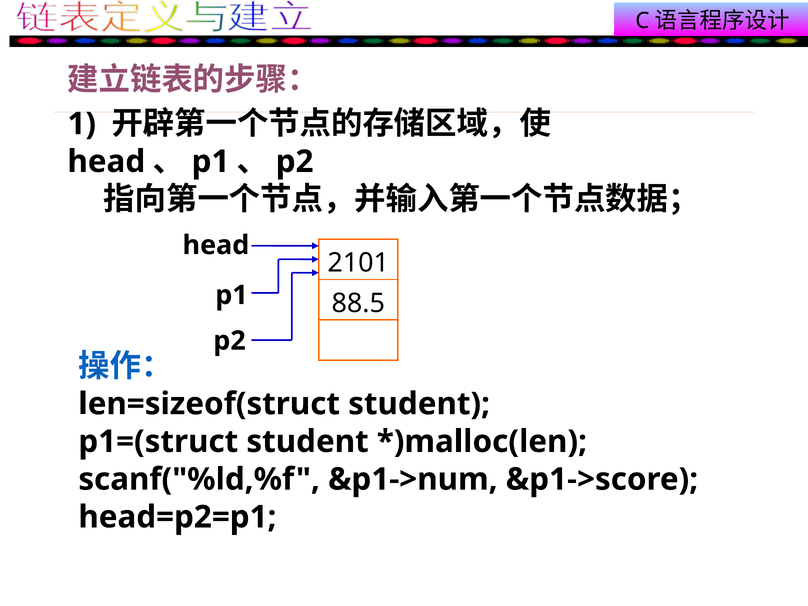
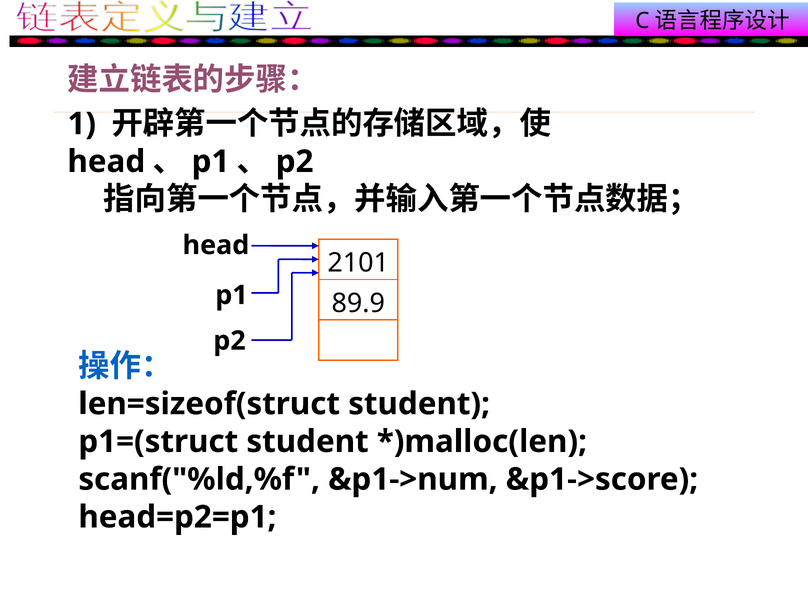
88.5: 88.5 -> 89.9 (358, 303)
